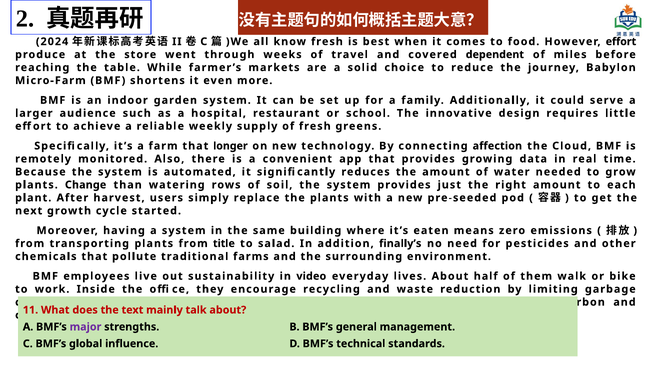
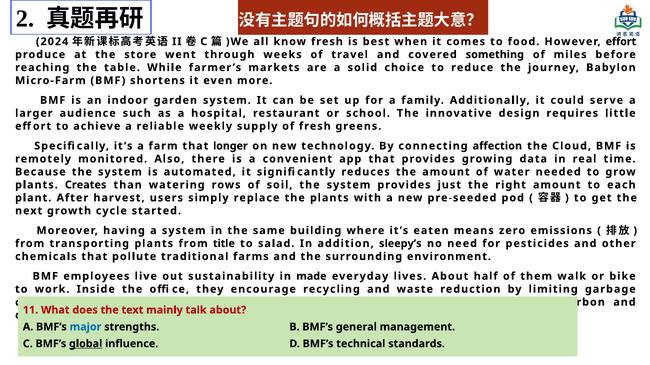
dependent: dependent -> something (495, 55)
Change: Change -> Creates (86, 185)
finally’s: finally’s -> sleepy’s (400, 244)
video: video -> made (311, 277)
major colour: purple -> blue (86, 327)
global underline: none -> present (86, 344)
